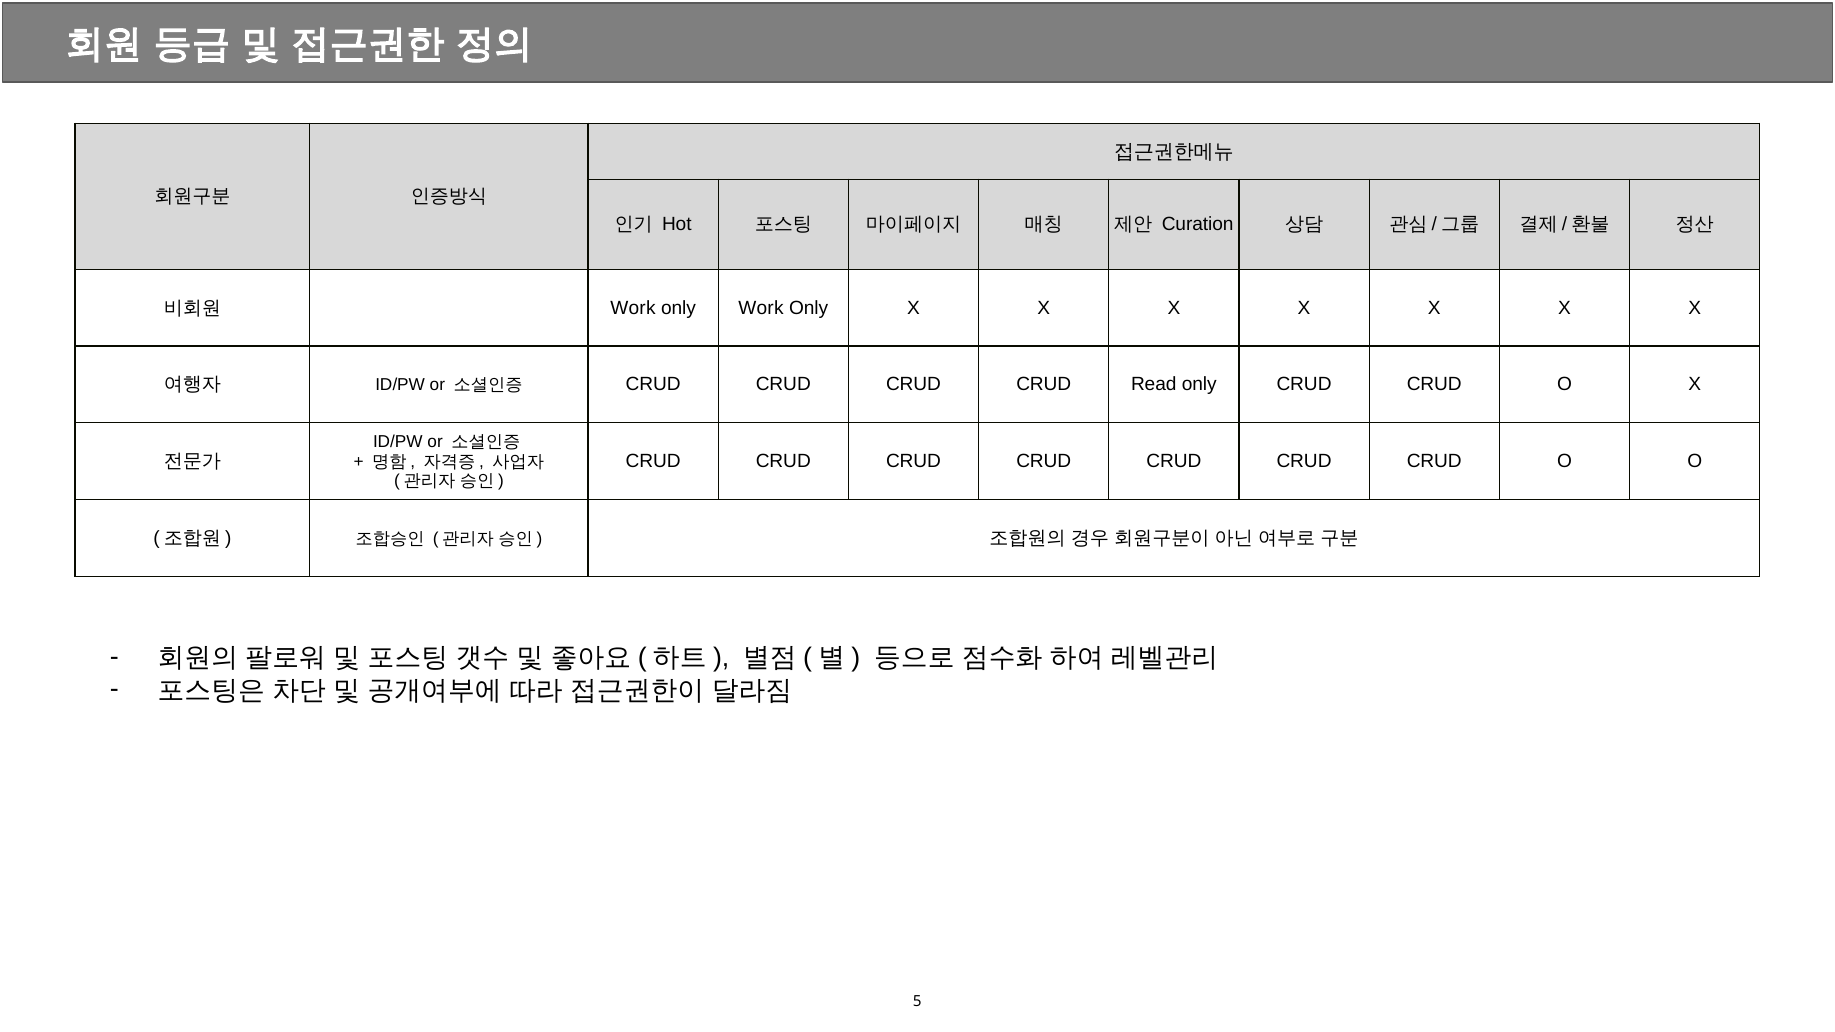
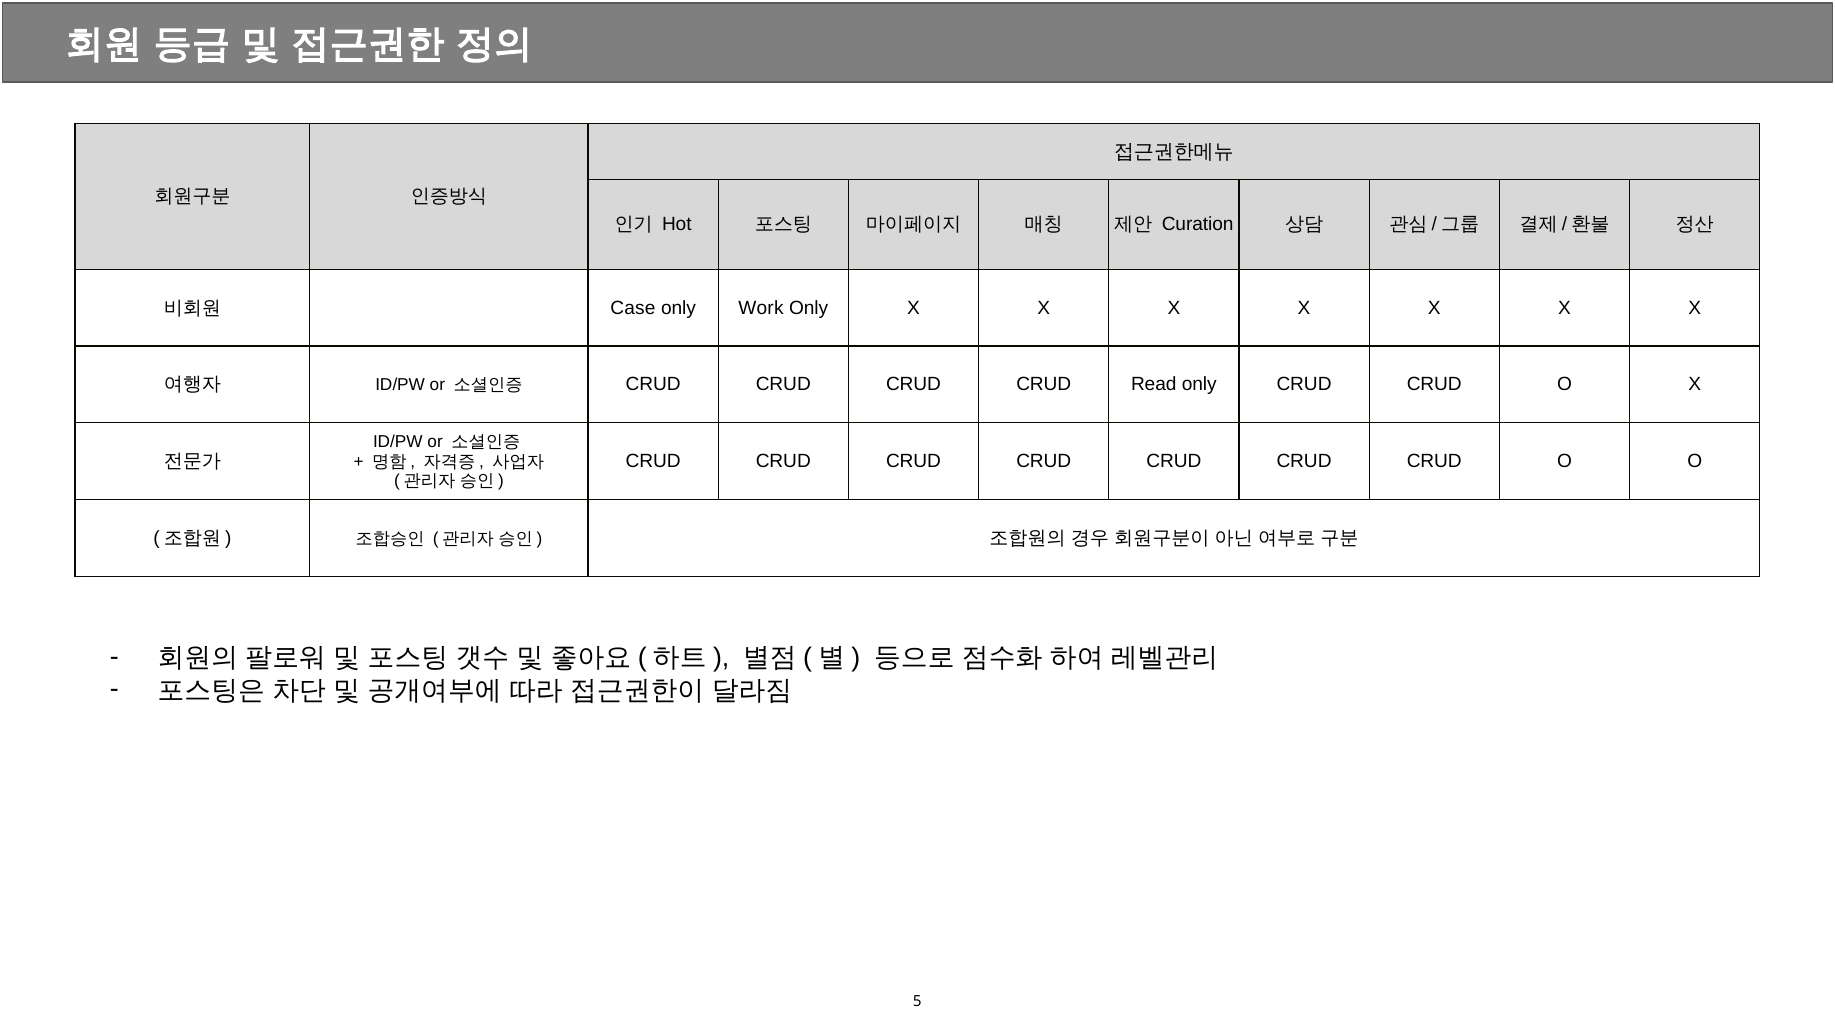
Work: Work -> Case (633, 308)
